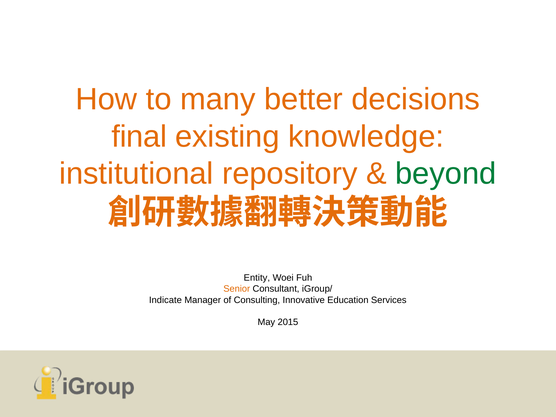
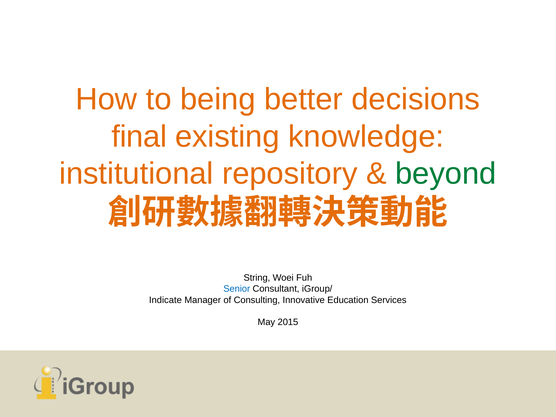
many: many -> being (218, 99)
Entity: Entity -> String (257, 278)
Senior colour: orange -> blue (237, 289)
